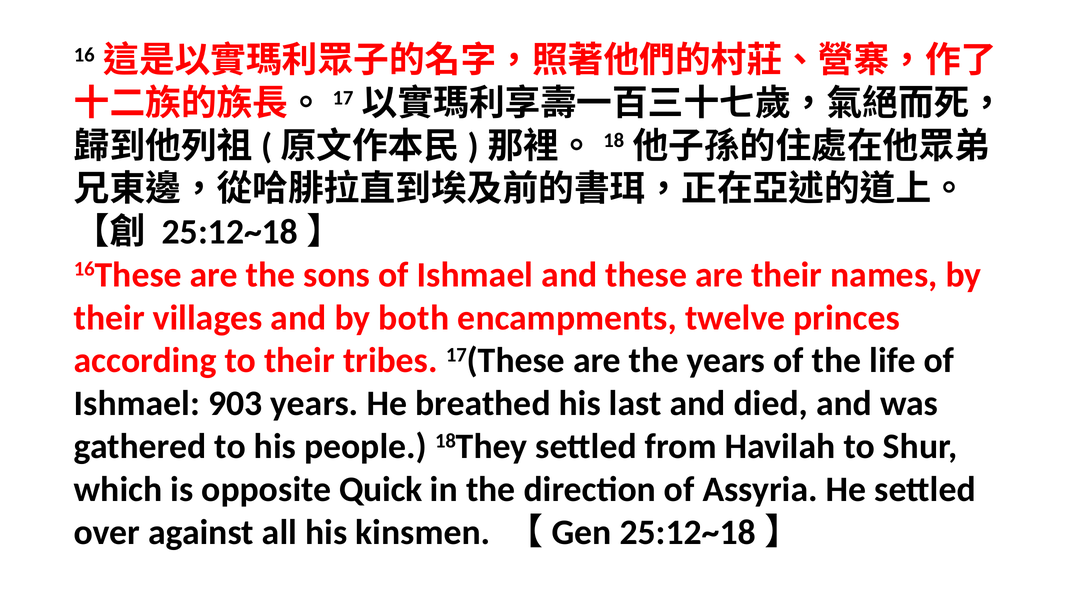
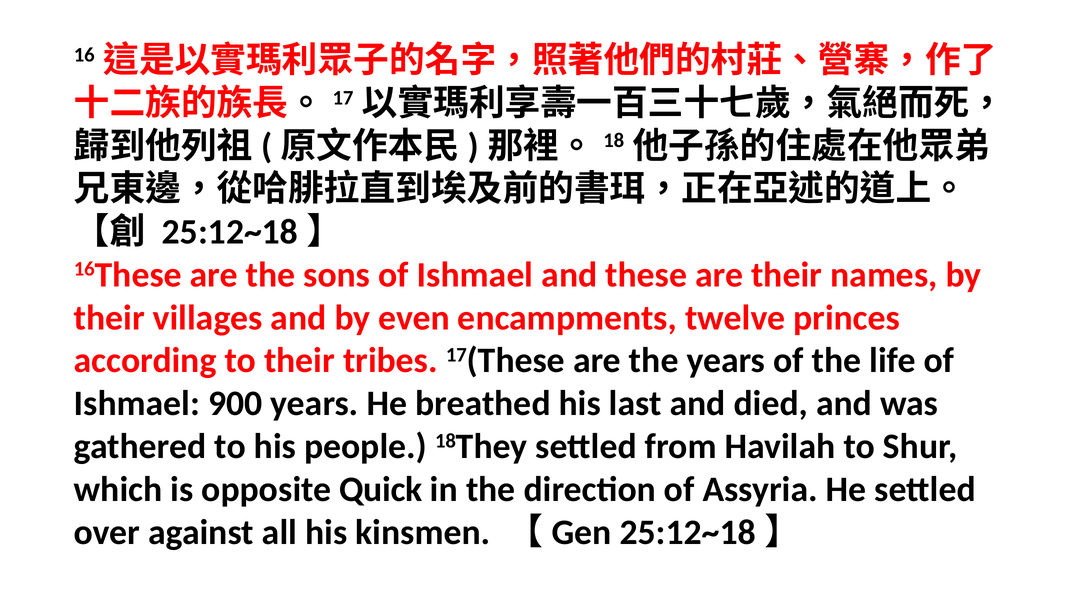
both: both -> even (414, 318)
903: 903 -> 900 (235, 404)
